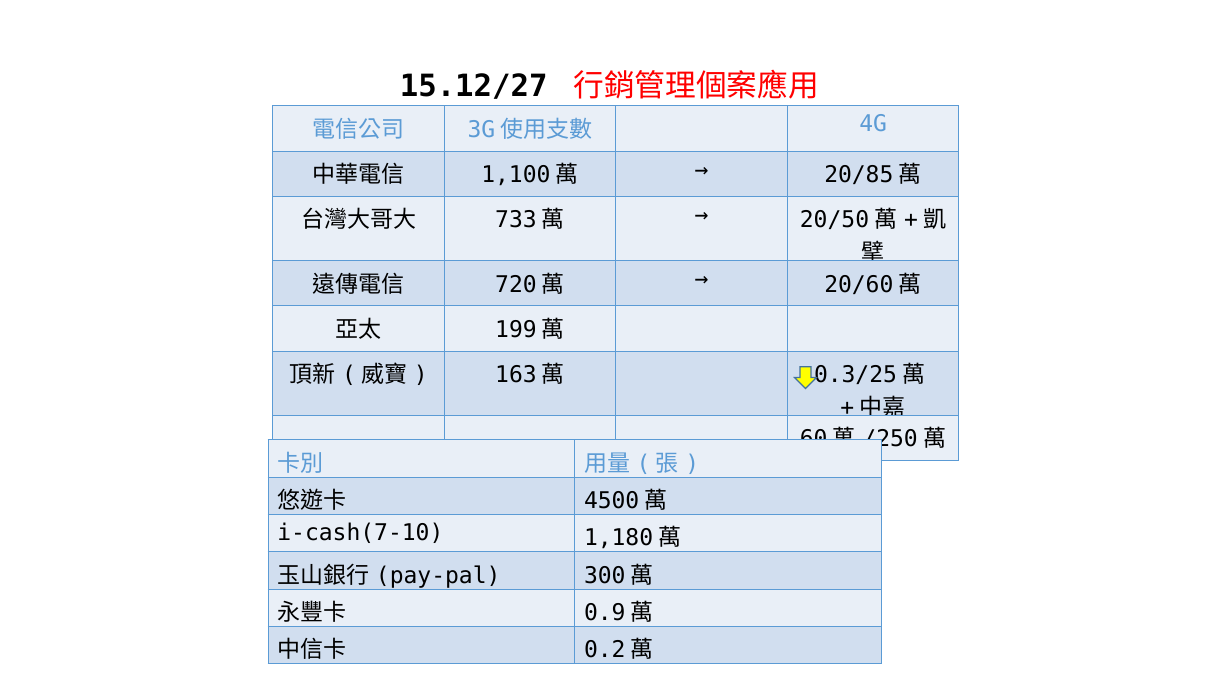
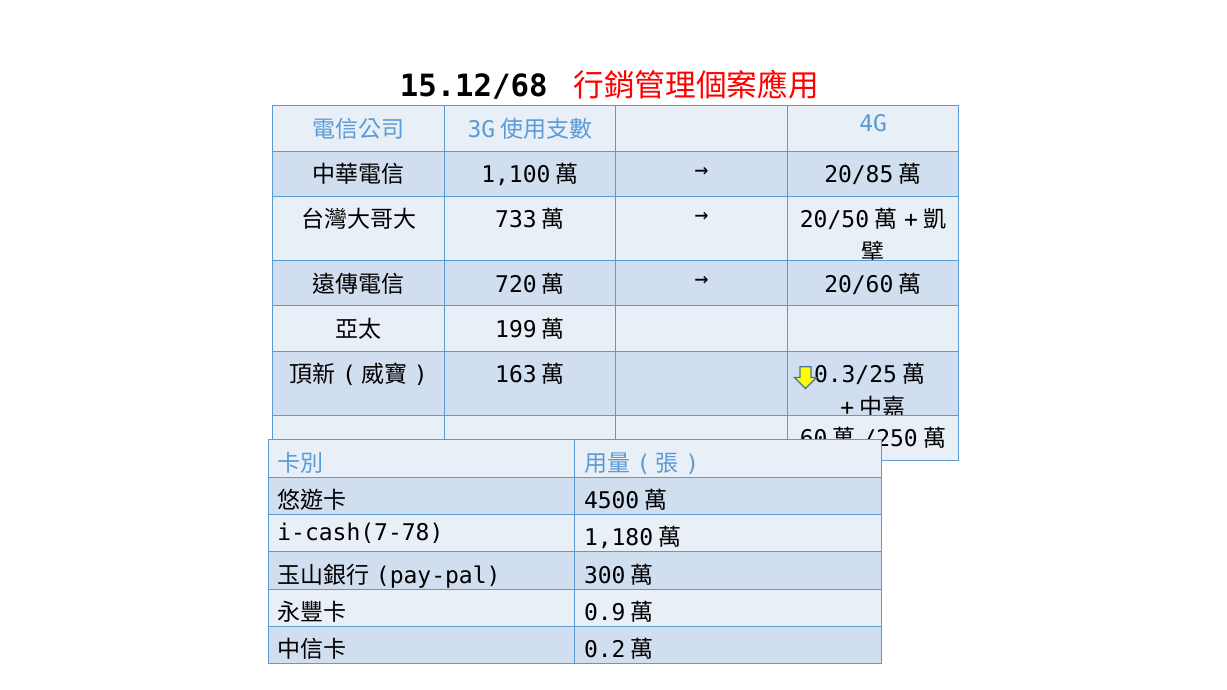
15.12/27: 15.12/27 -> 15.12/68 (474, 87)
i-cash(7-10: i-cash(7-10 -> i-cash(7-78 (360, 533)
